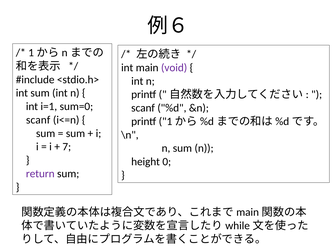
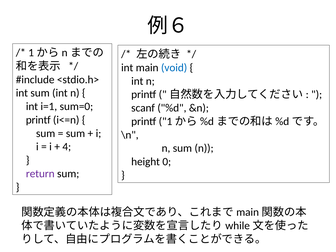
void colour: purple -> blue (174, 68)
scanf: scanf -> printf (38, 120)
7: 7 -> 4 (67, 147)
